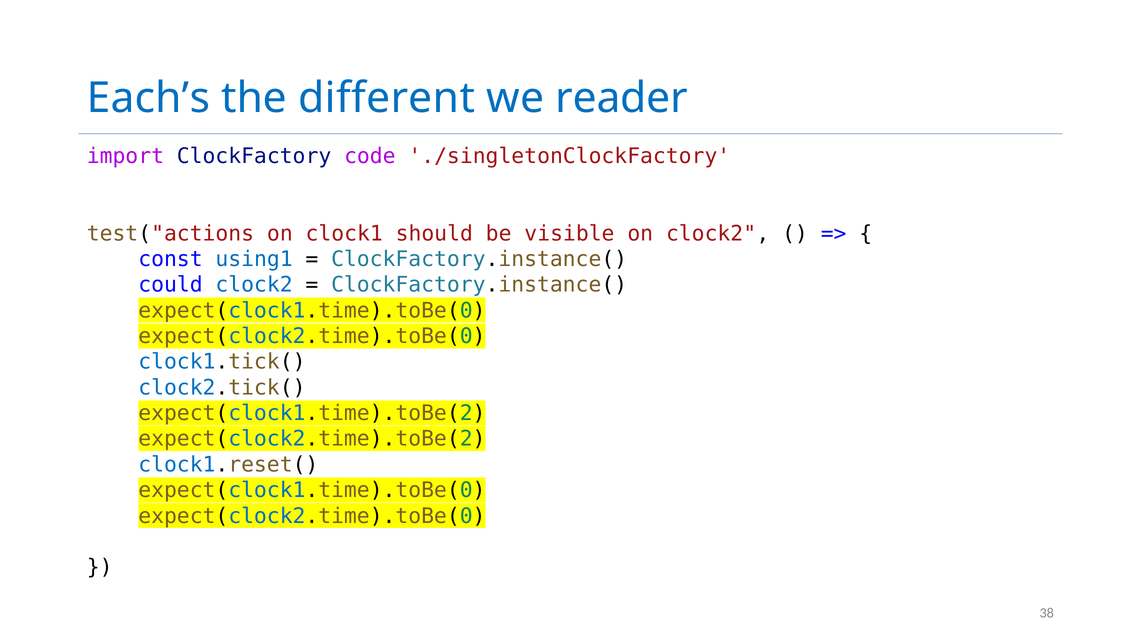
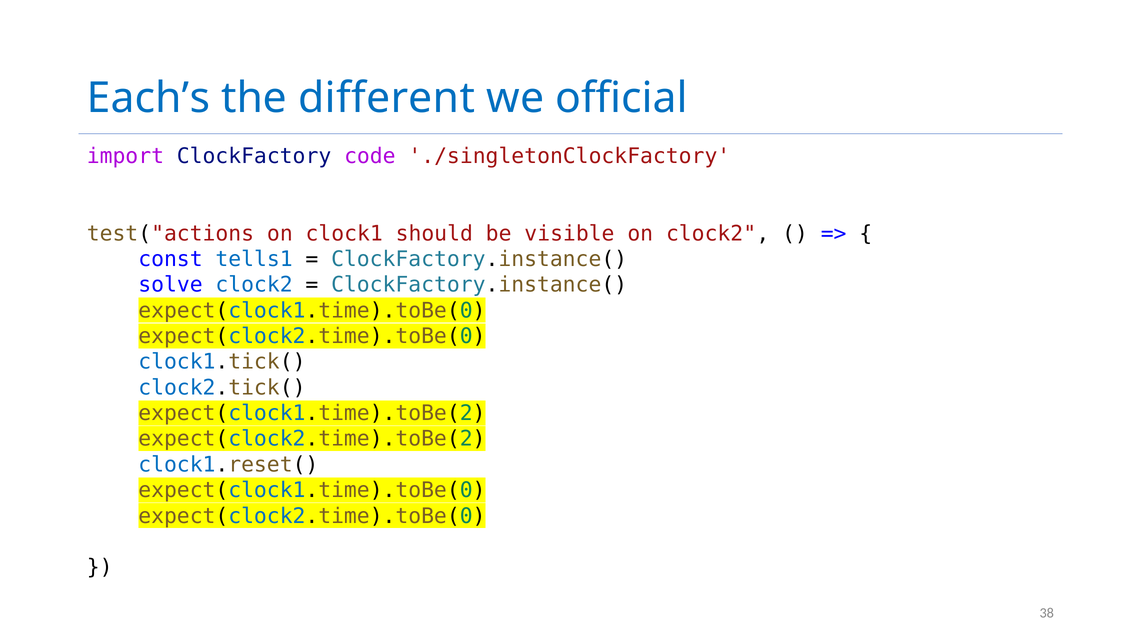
reader: reader -> official (621, 98)
using1: using1 -> tells1 (254, 259)
could: could -> solve (171, 285)
